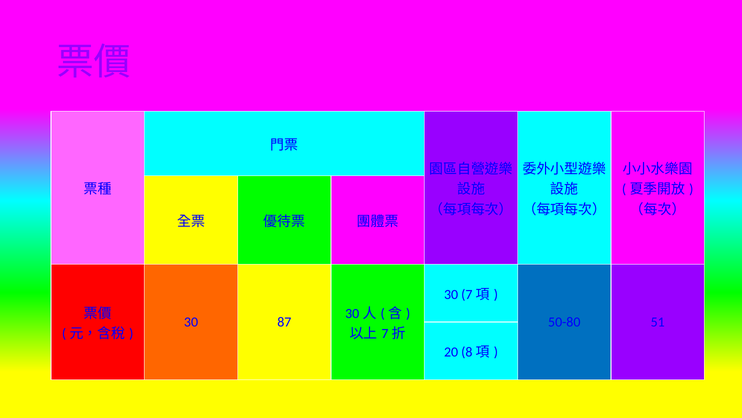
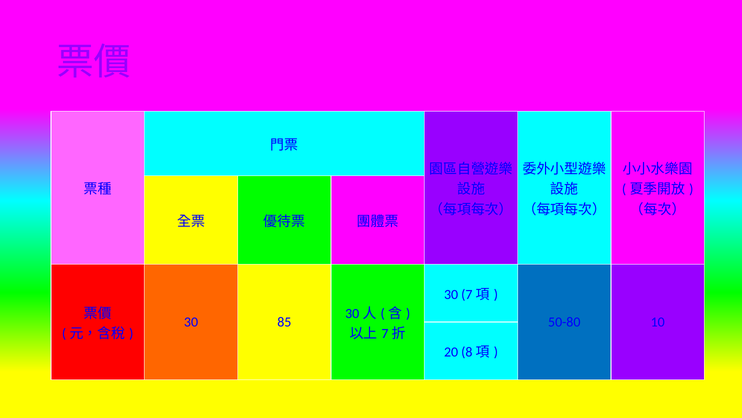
87: 87 -> 85 (284, 322)
51: 51 -> 10 (658, 322)
